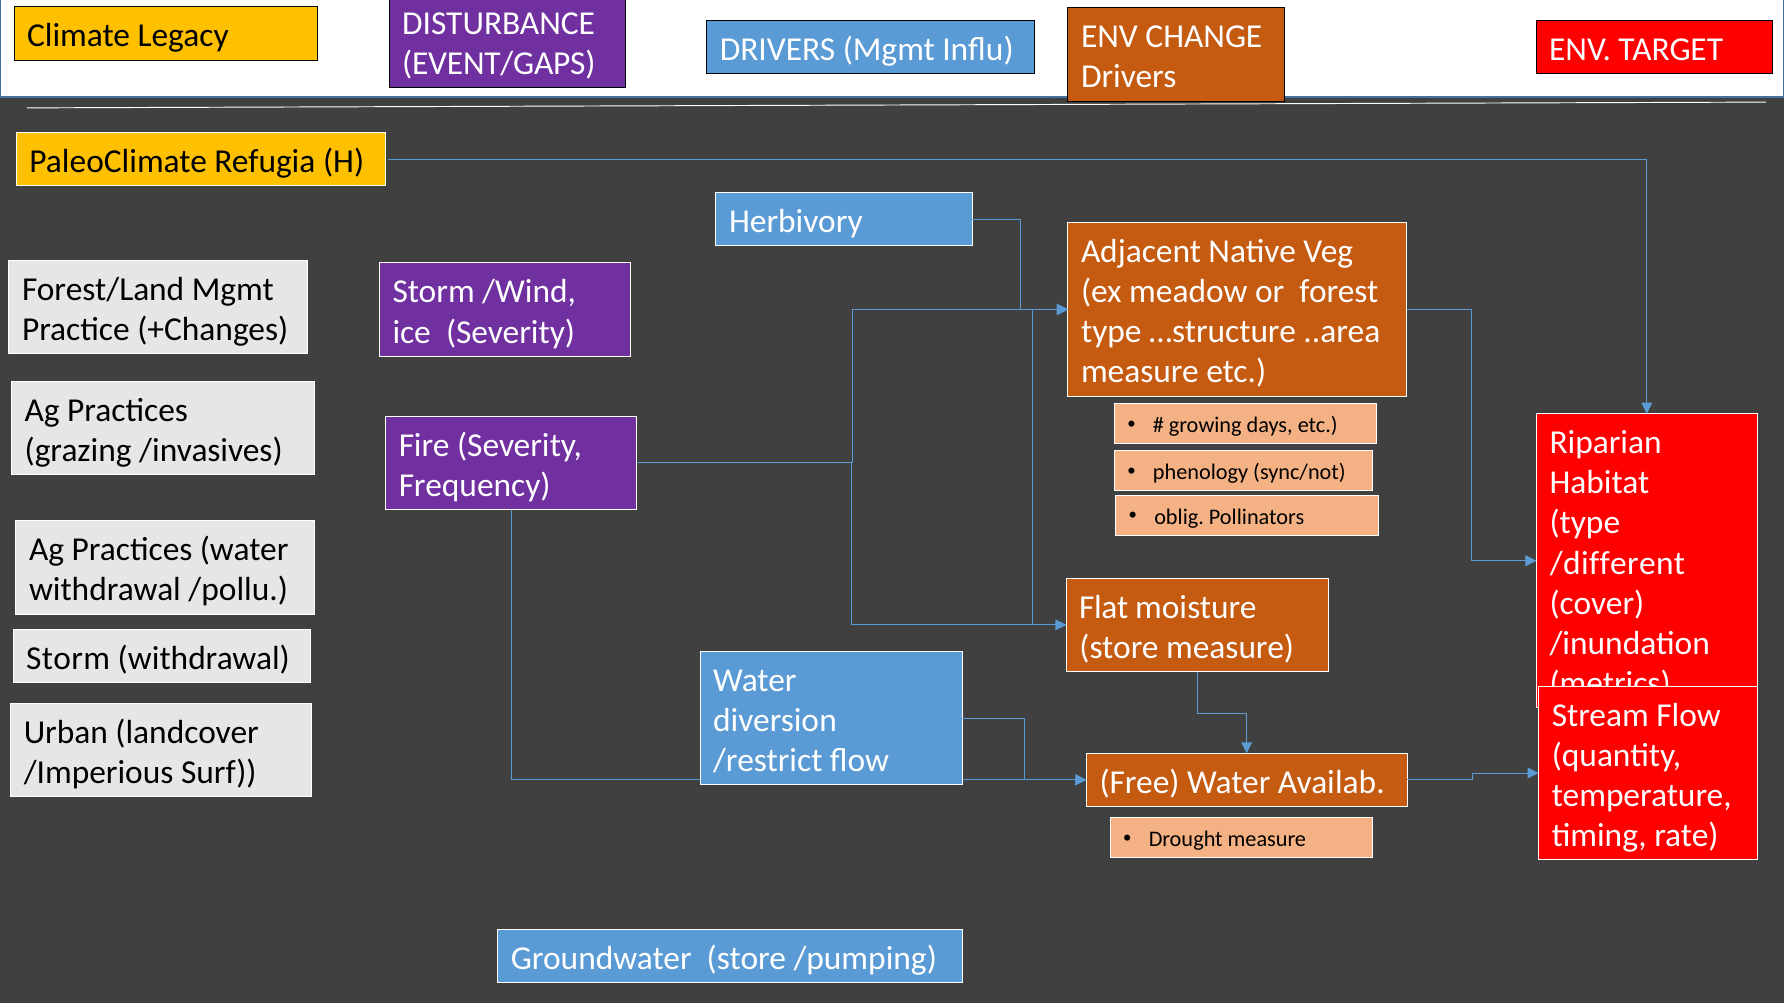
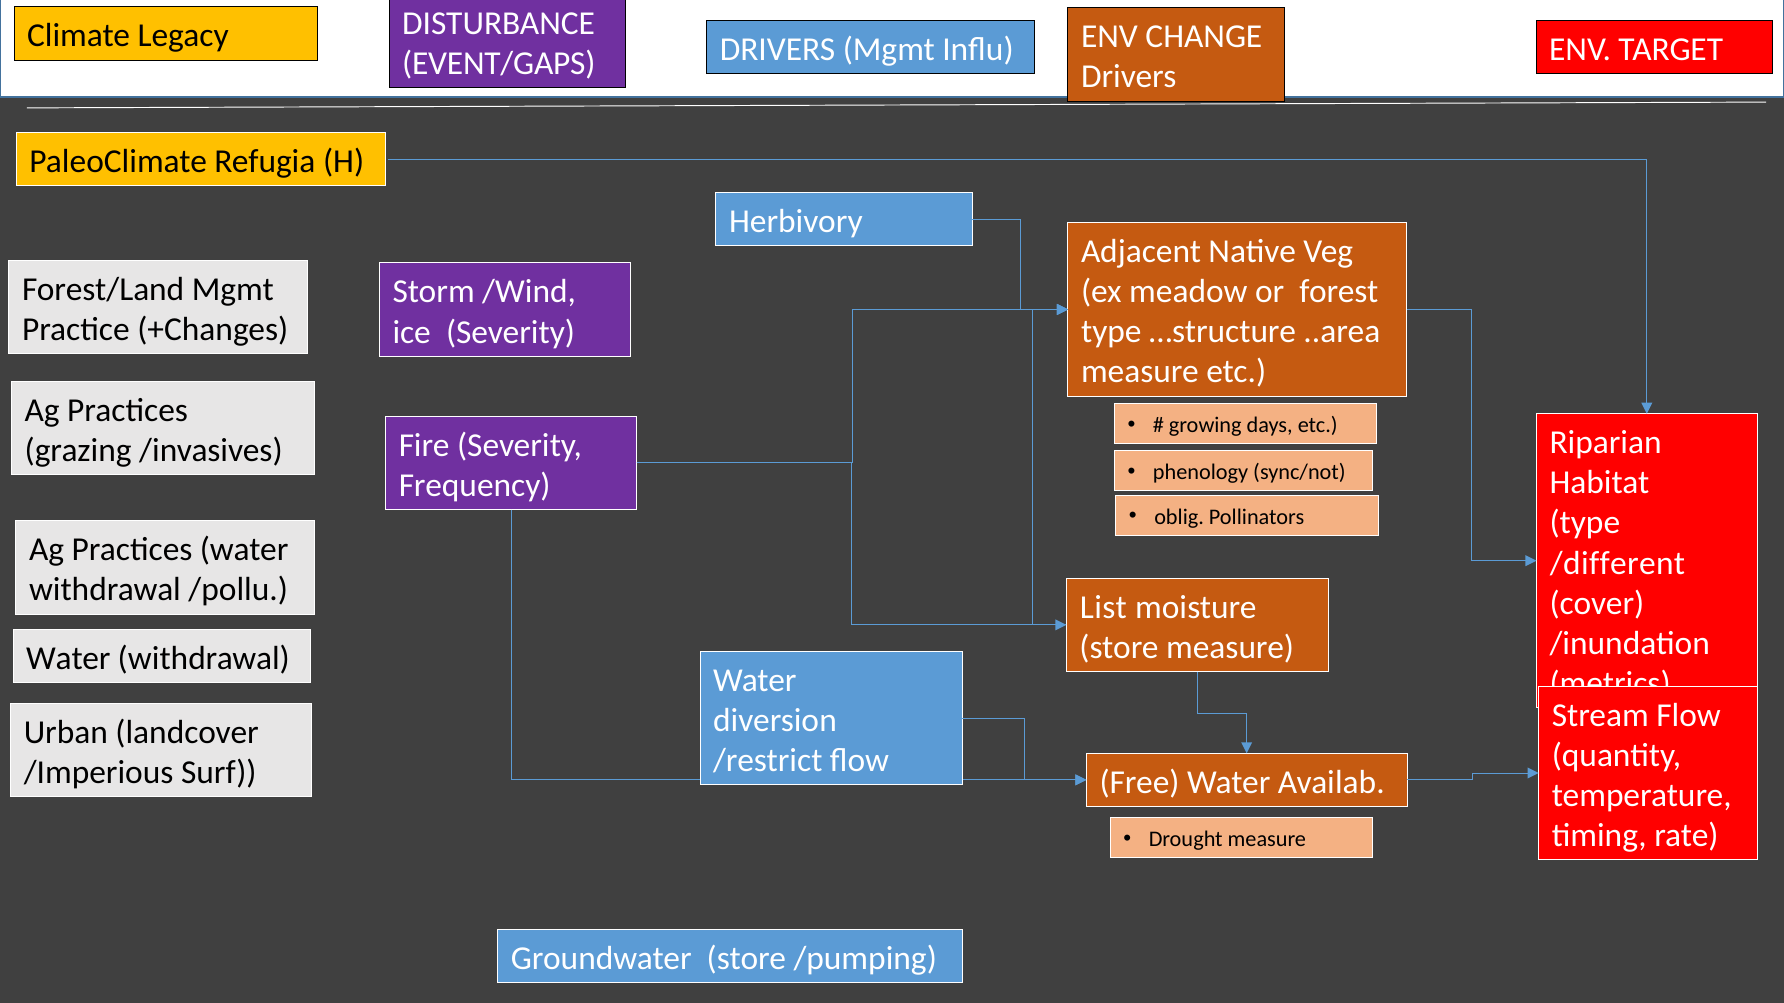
Flat: Flat -> List (1103, 607)
Storm: Storm -> Water (68, 659)
